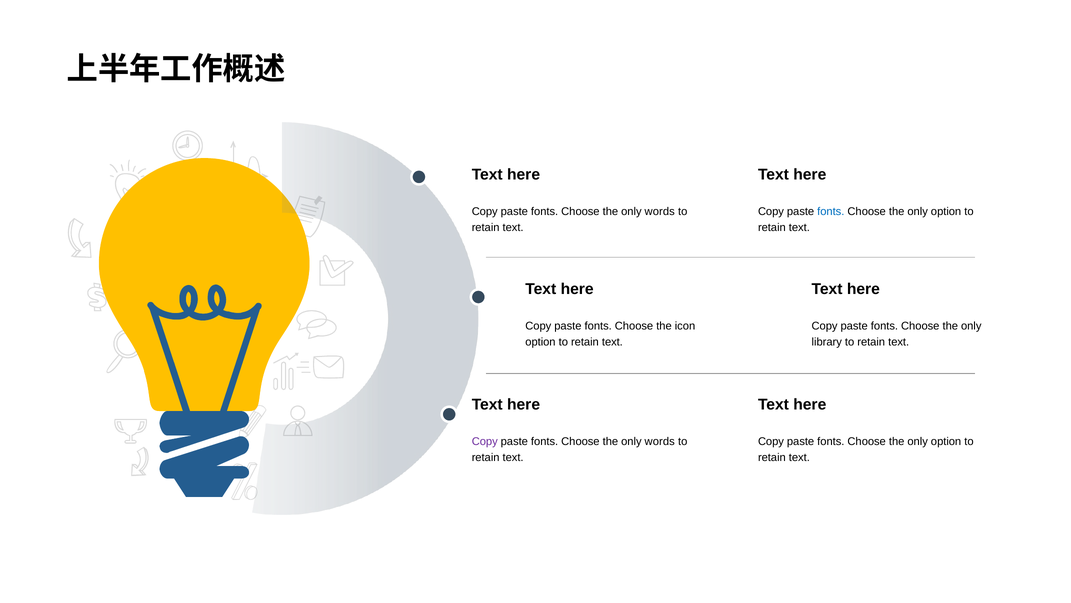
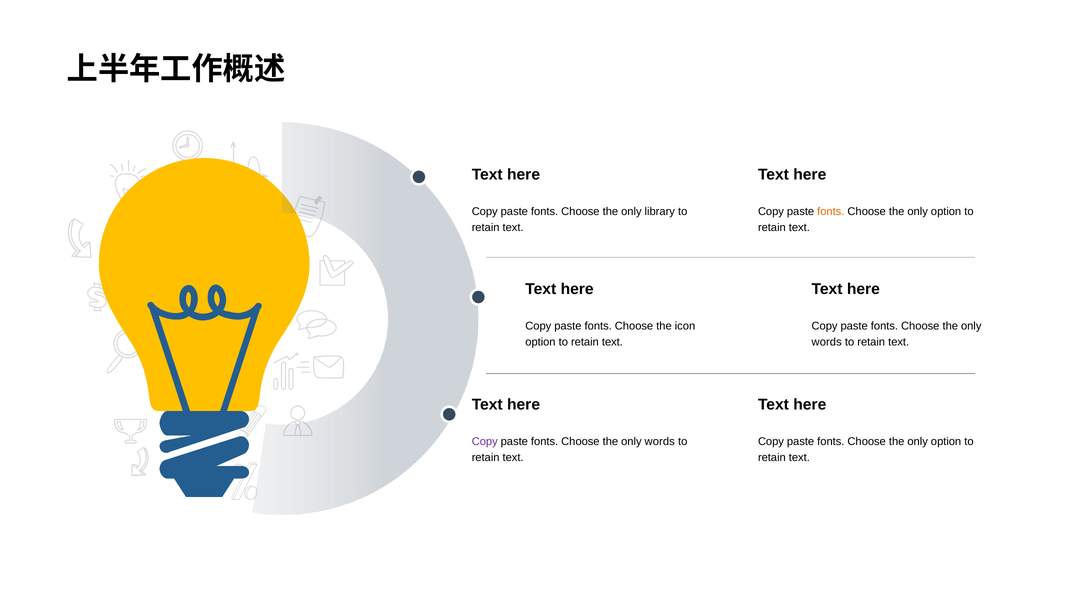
words: words -> library (660, 211)
fonts colour: blue -> orange (831, 211)
library: library -> words (827, 342)
